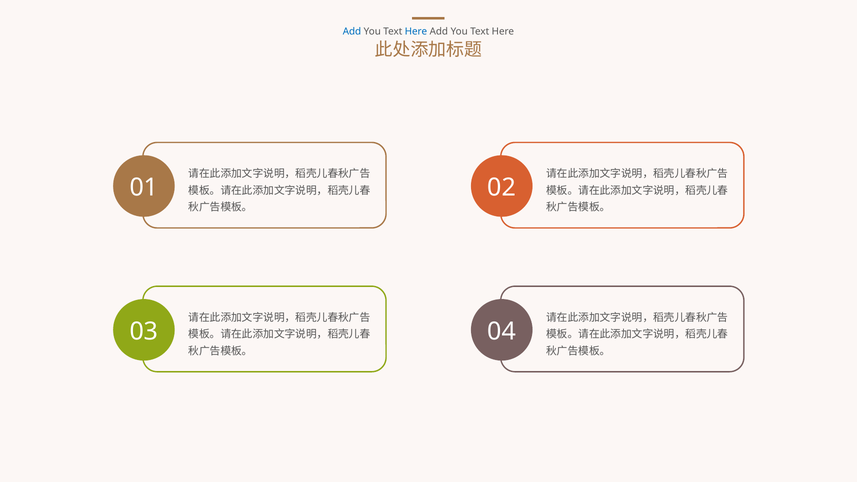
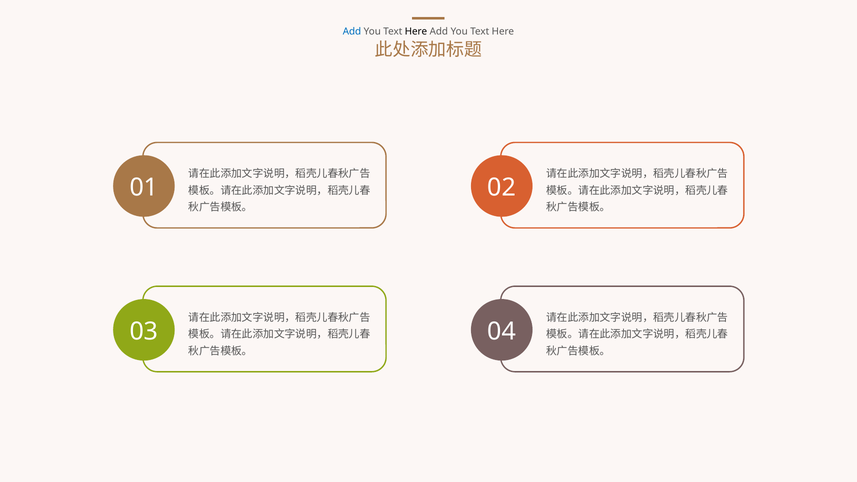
Here colour: blue -> black (416, 31)
